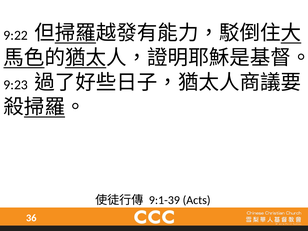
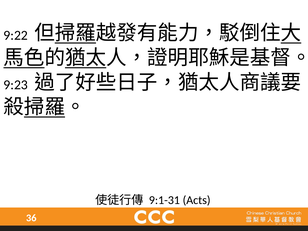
9:1-39: 9:1-39 -> 9:1-31 (164, 200)
